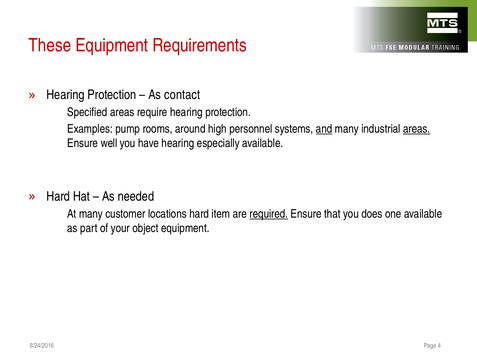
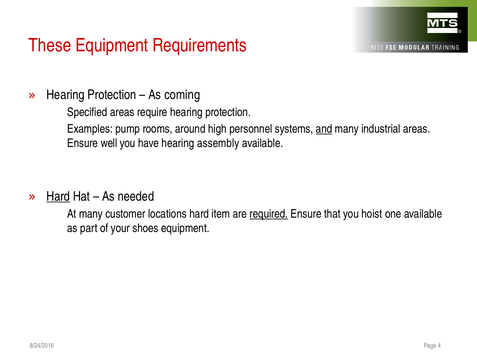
contact: contact -> coming (182, 95)
areas underline: present -> none (417, 129)
especially: especially -> assembly (218, 143)
Hard underline: none -> present (58, 196)
does: does -> hoist (372, 214)
object: object -> shoes (146, 228)
